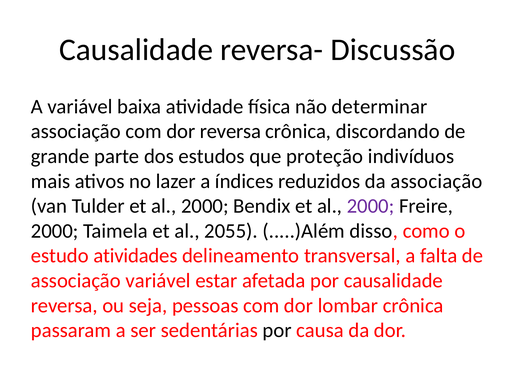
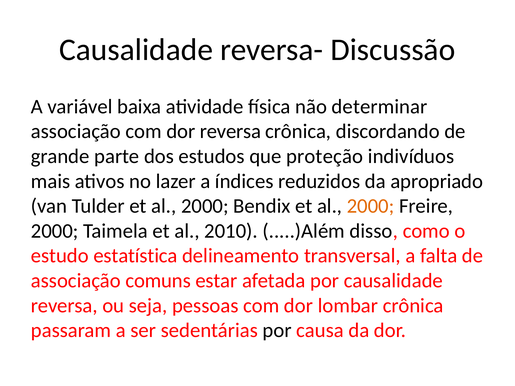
da associação: associação -> apropriado (437, 181)
2000 colour: purple -> orange (371, 206)
2055: 2055 -> 2010 (231, 231)
atividades: atividades -> estatística (135, 256)
associação variável: variável -> comuns (158, 281)
